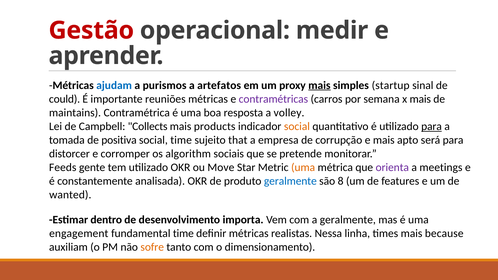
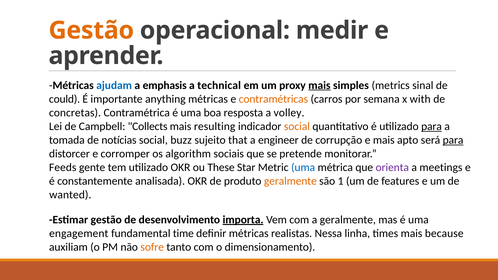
Gestão colour: red -> orange (91, 30)
purismos: purismos -> emphasis (165, 85)
artefatos: artefatos -> technical (219, 85)
startup: startup -> metrics (391, 85)
reuniões: reuniões -> anything (165, 99)
contramétricas colour: purple -> orange (273, 99)
x mais: mais -> with (420, 99)
maintains: maintains -> concretas (75, 113)
products: products -> resulting (215, 126)
positiva: positiva -> notícias (119, 140)
social time: time -> buzz (181, 140)
empresa: empresa -> engineer (278, 140)
para underline: none -> present (453, 140)
Move: Move -> These (221, 167)
uma colour: orange -> blue (303, 167)
geralmente colour: blue -> orange (290, 181)
8: 8 -> 1 (341, 181)
Estimar dentro: dentro -> gestão (106, 220)
importa underline: none -> present (243, 220)
